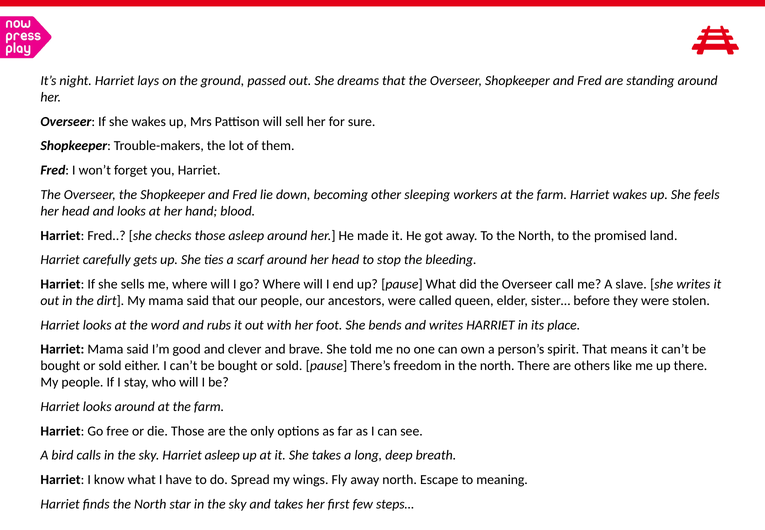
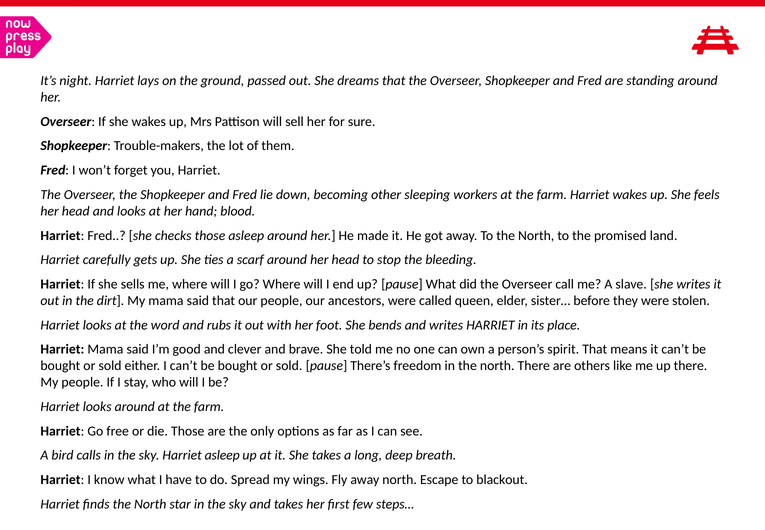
meaning: meaning -> blackout (502, 479)
